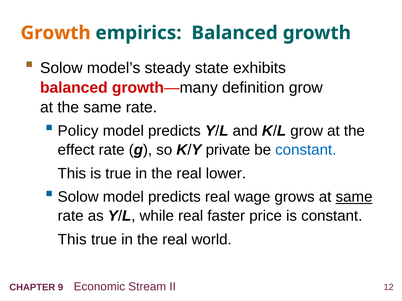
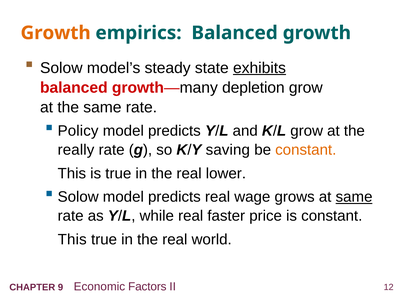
exhibits underline: none -> present (259, 68)
definition: definition -> depletion (253, 88)
effect: effect -> really (76, 150)
private: private -> saving (228, 150)
constant colour: blue -> orange (306, 150)
Stream: Stream -> Factors (147, 287)
